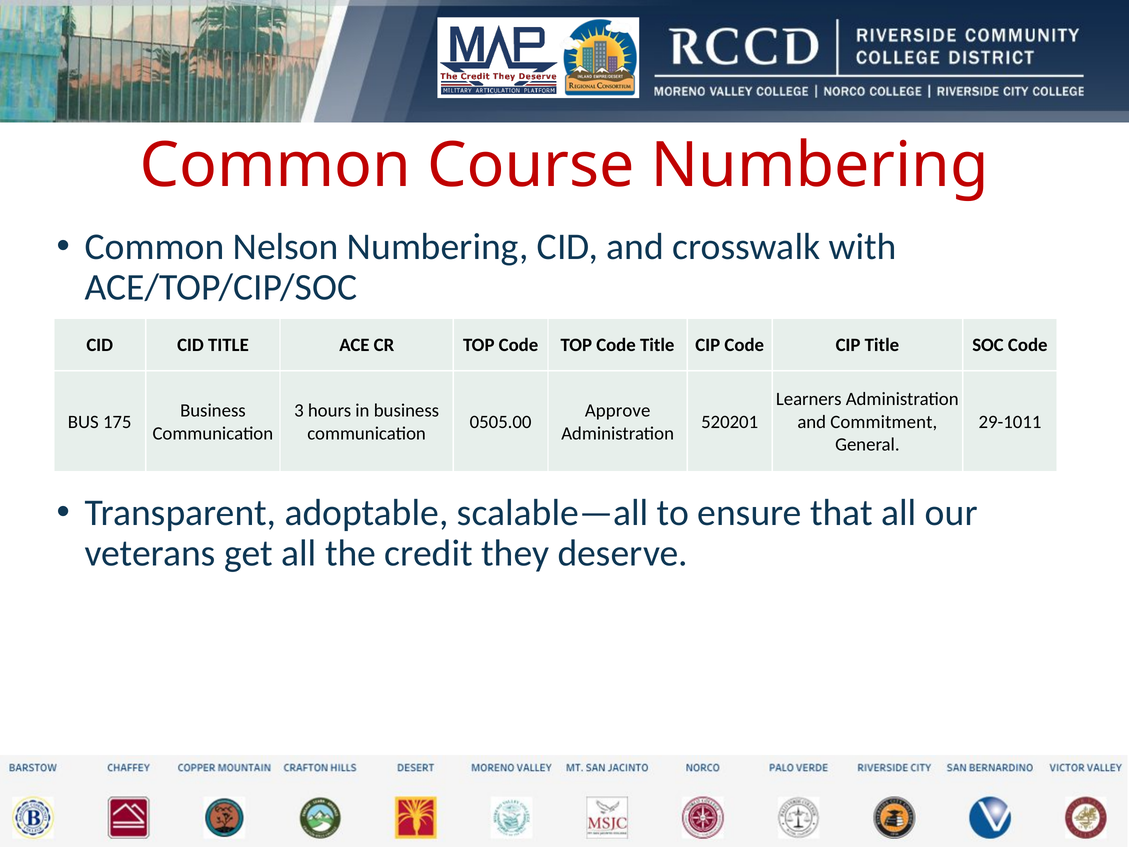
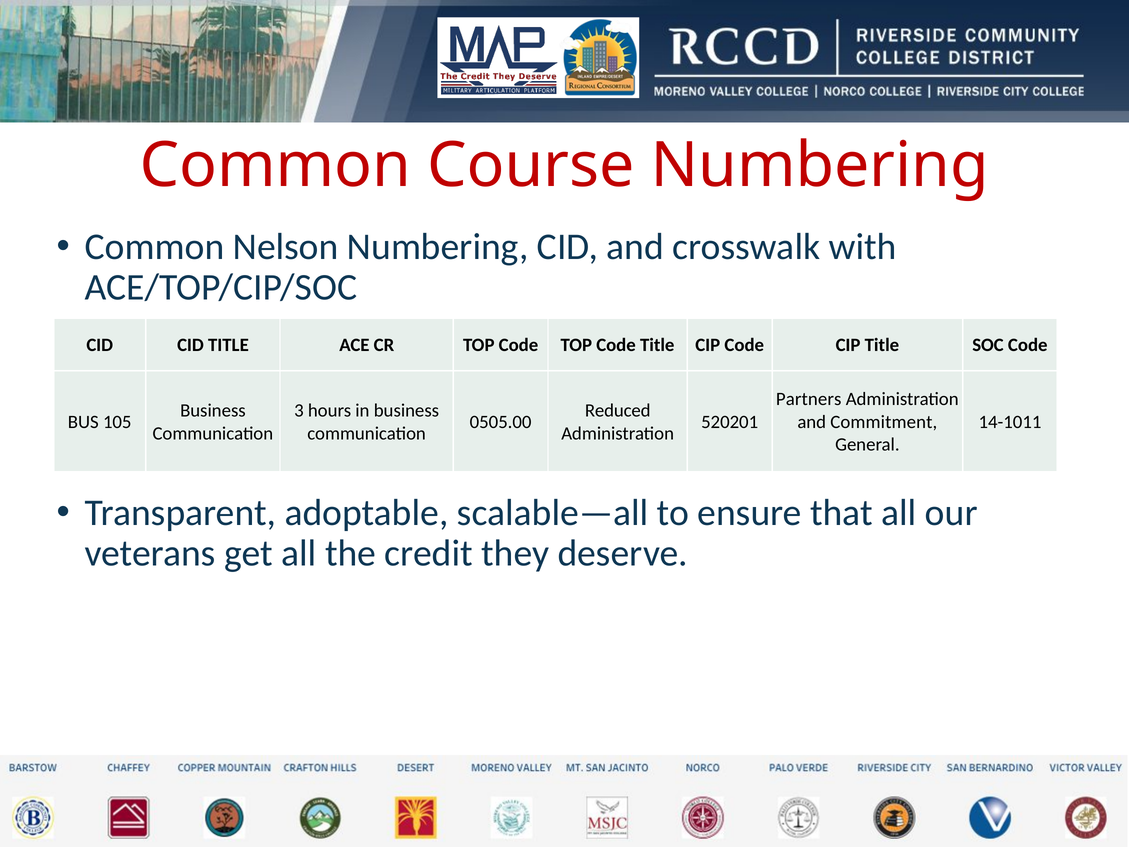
Learners: Learners -> Partners (809, 399)
Approve: Approve -> Reduced (618, 410)
175: 175 -> 105 (117, 422)
29-1011: 29-1011 -> 14-1011 (1010, 422)
